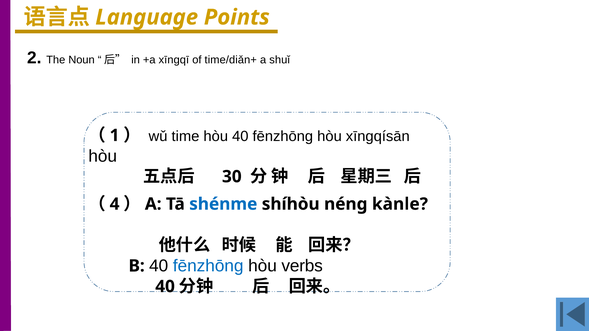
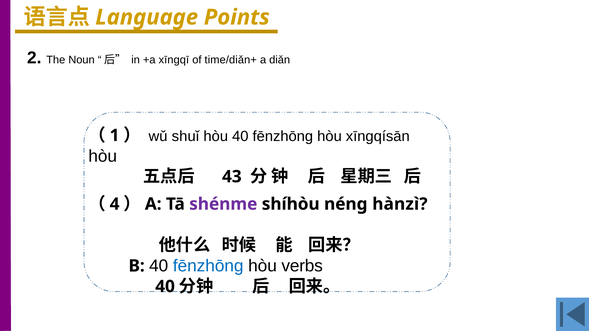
shuǐ: shuǐ -> diǎn (280, 60)
time: time -> shuǐ (185, 136)
30: 30 -> 43 (232, 177)
shénme colour: blue -> purple (223, 204)
kànle: kànle -> hànzì (400, 204)
